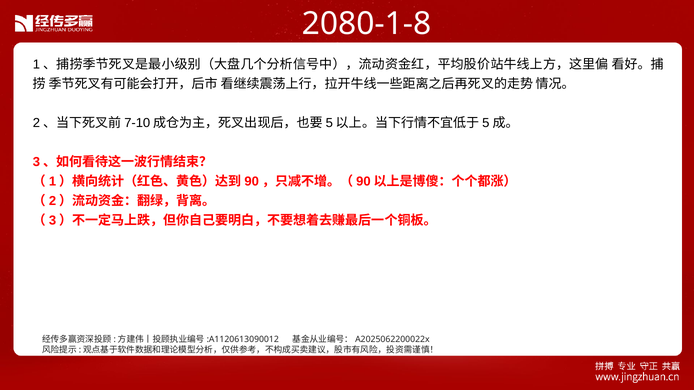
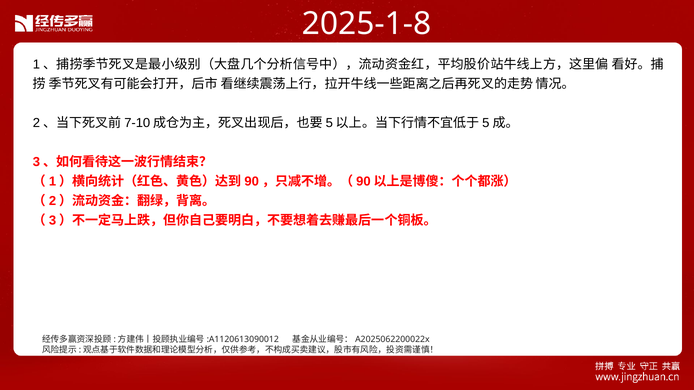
2080-1-8: 2080-1-8 -> 2025-1-8 (367, 24)
